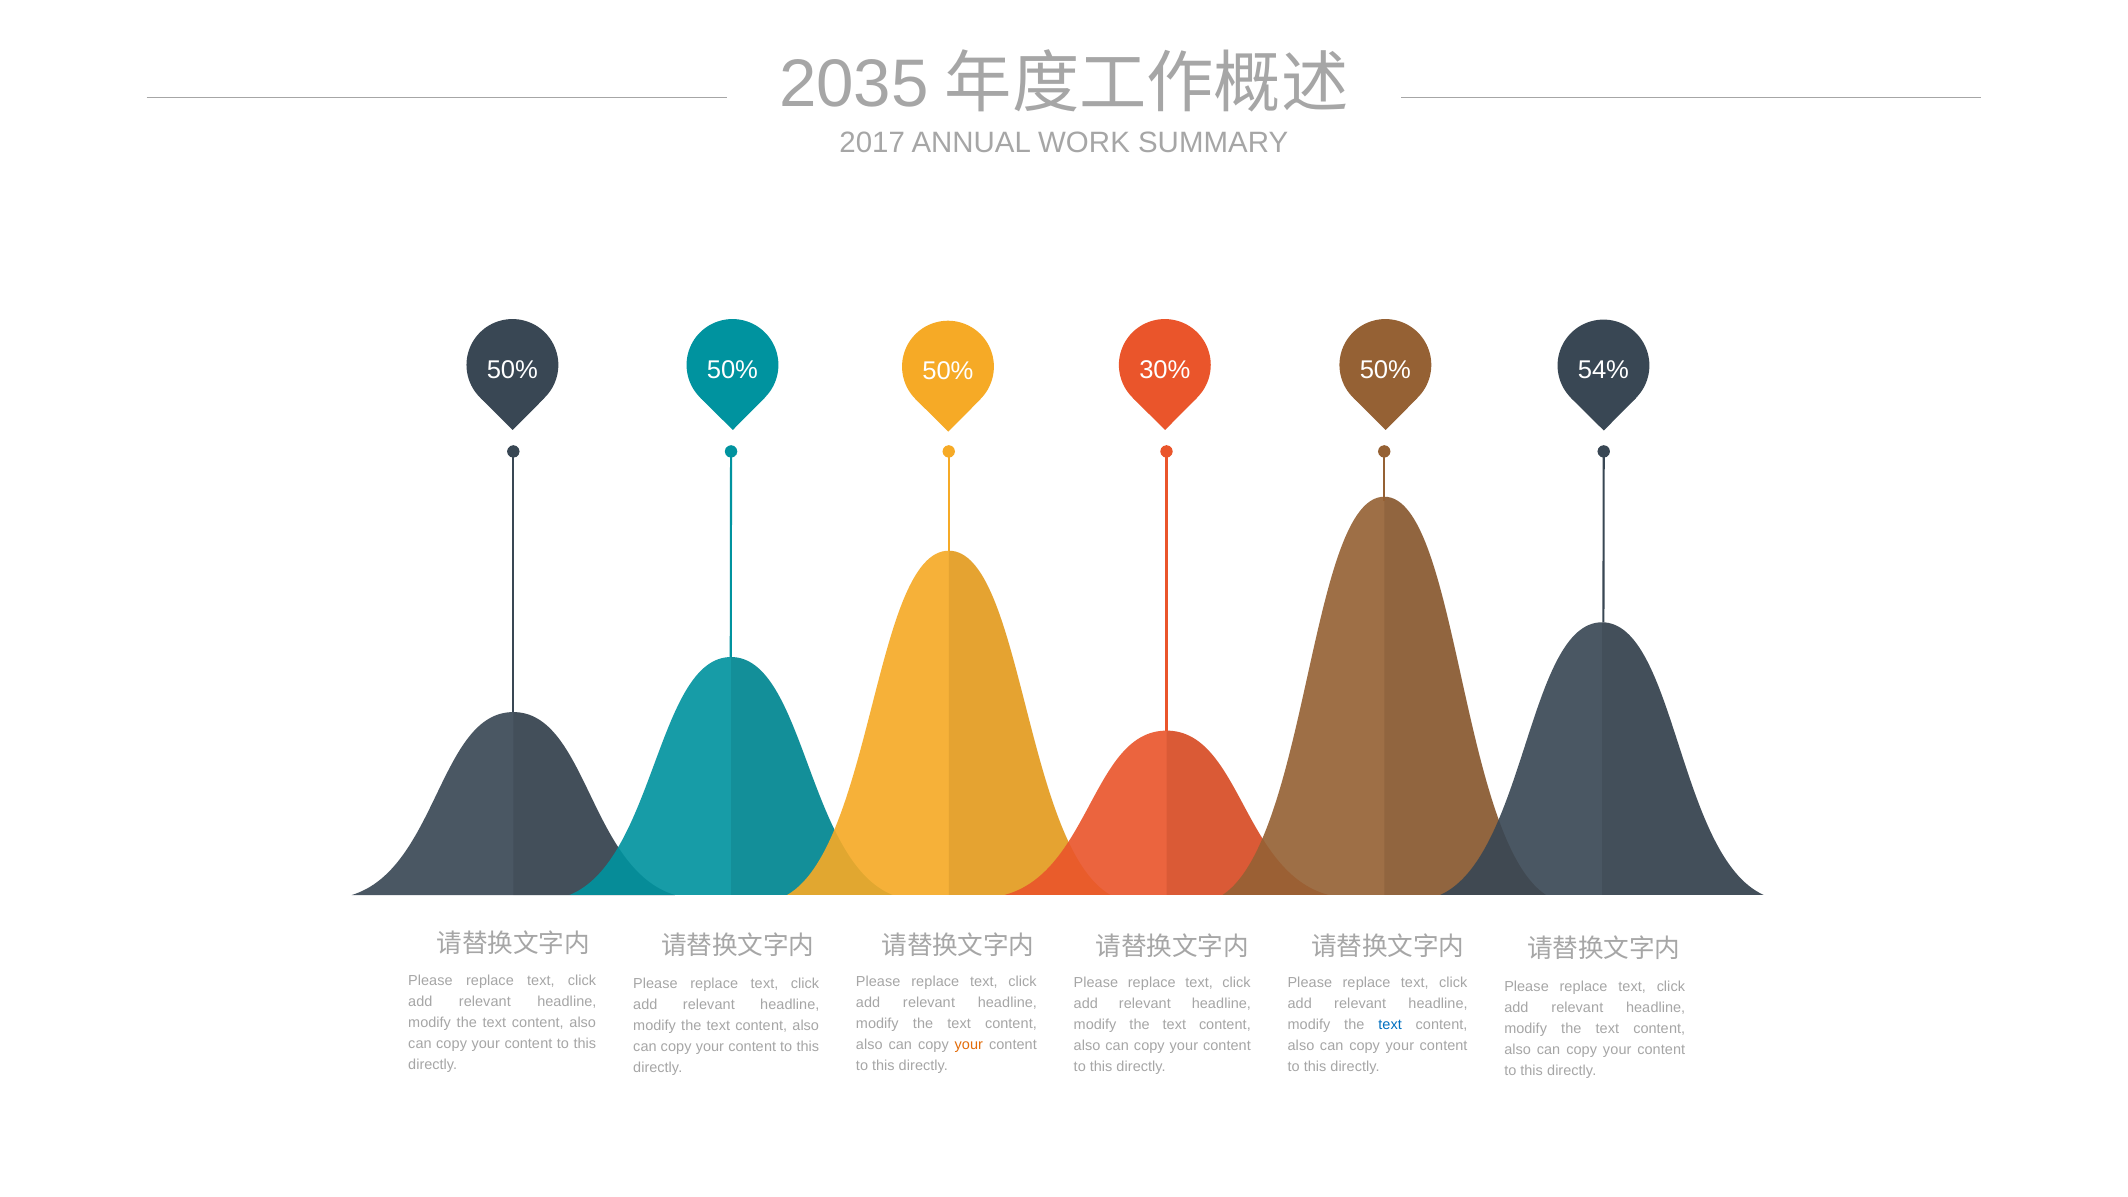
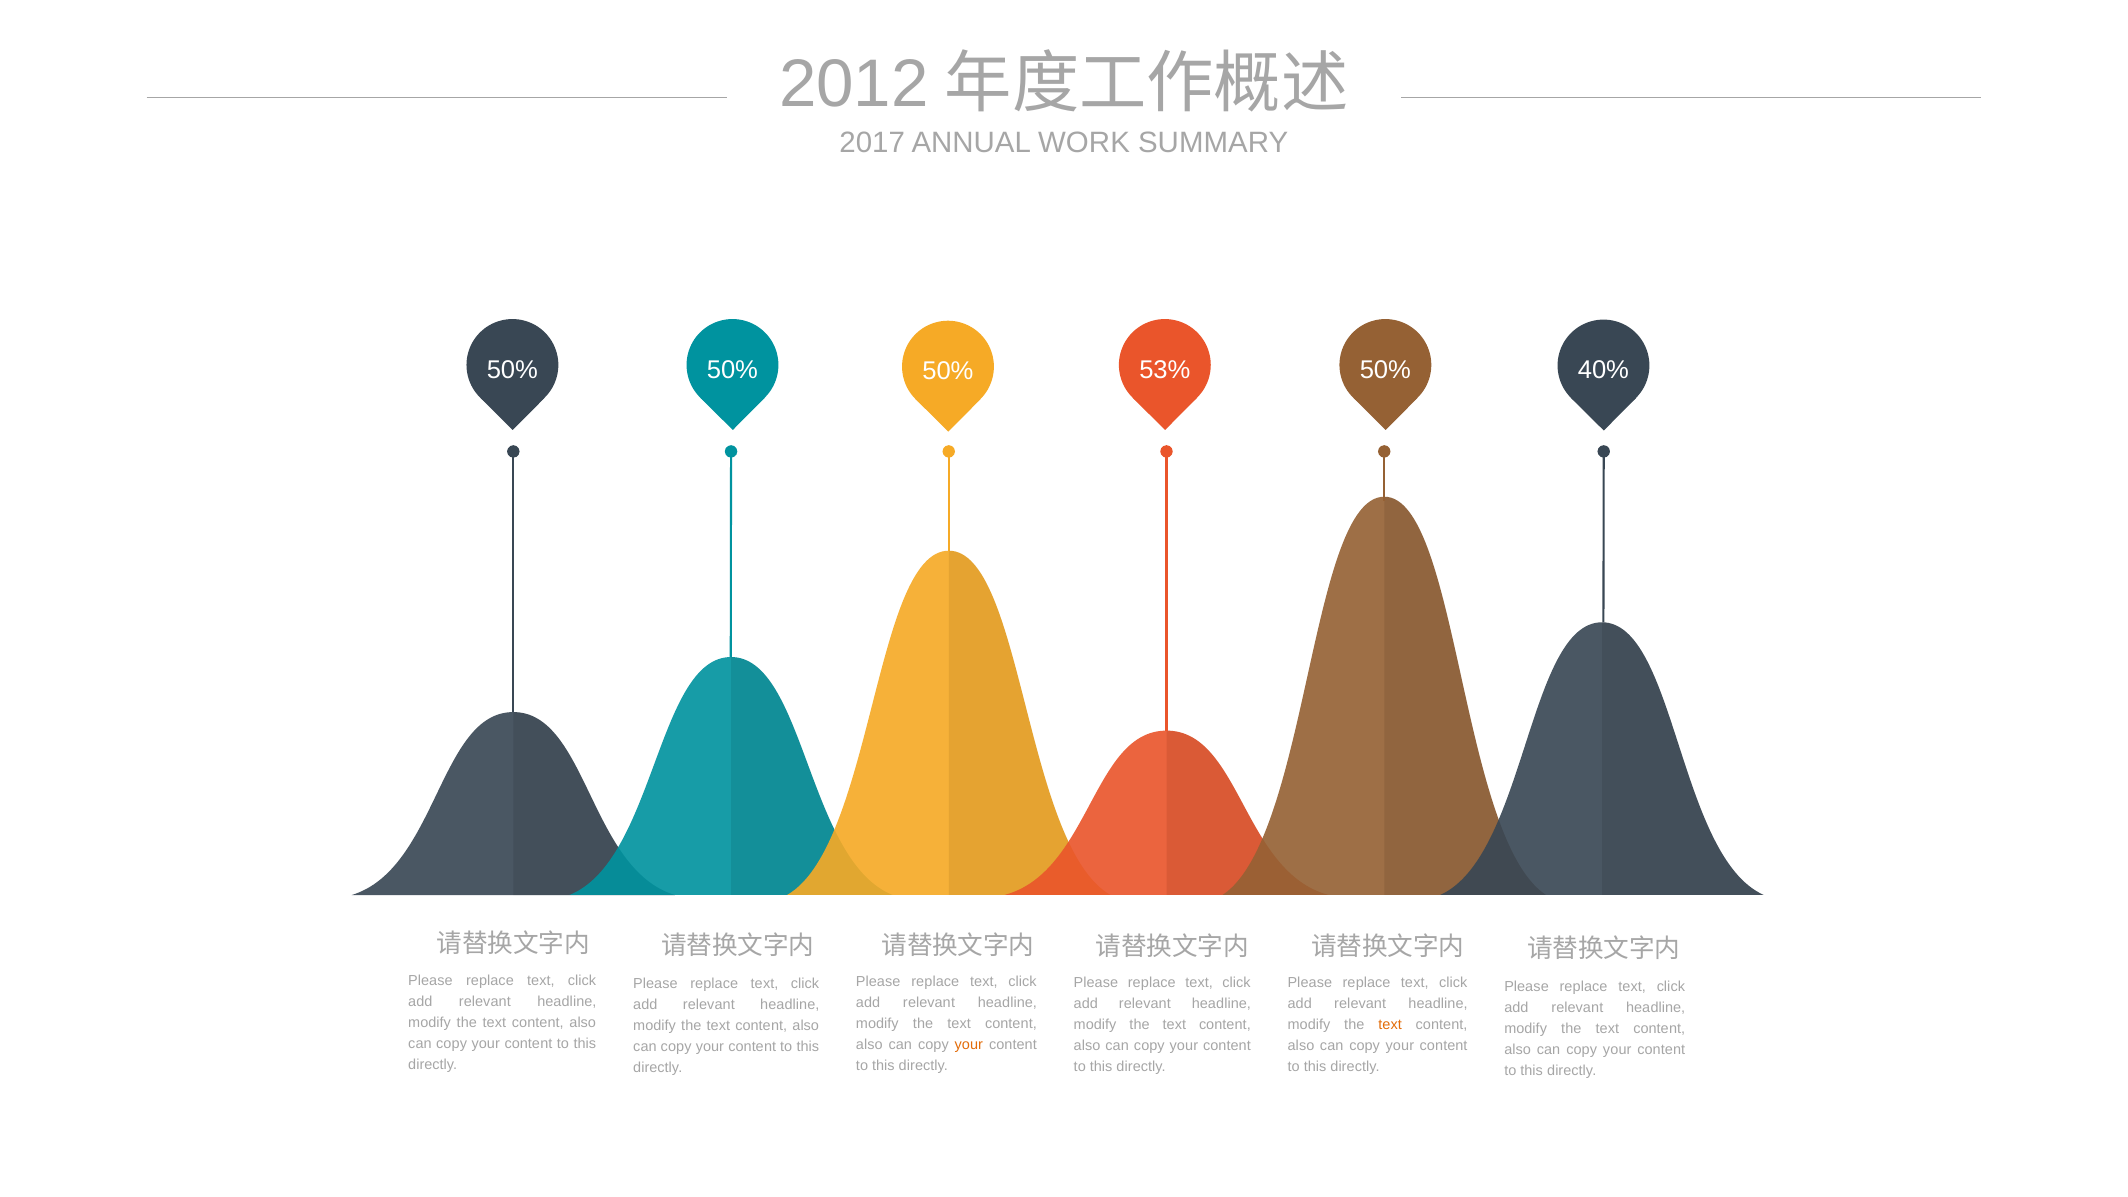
2035: 2035 -> 2012 (854, 84)
30%: 30% -> 53% (1165, 370)
54%: 54% -> 40% (1603, 370)
text colour: blue -> orange (1390, 1025)
